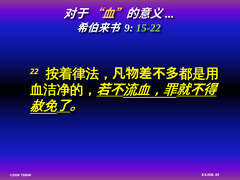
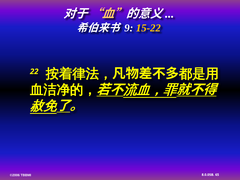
15-22 colour: light green -> yellow (148, 28)
